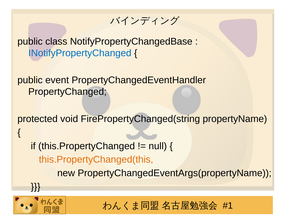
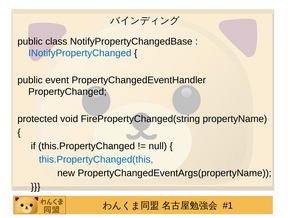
this.PropertyChanged(this colour: orange -> blue (96, 159)
